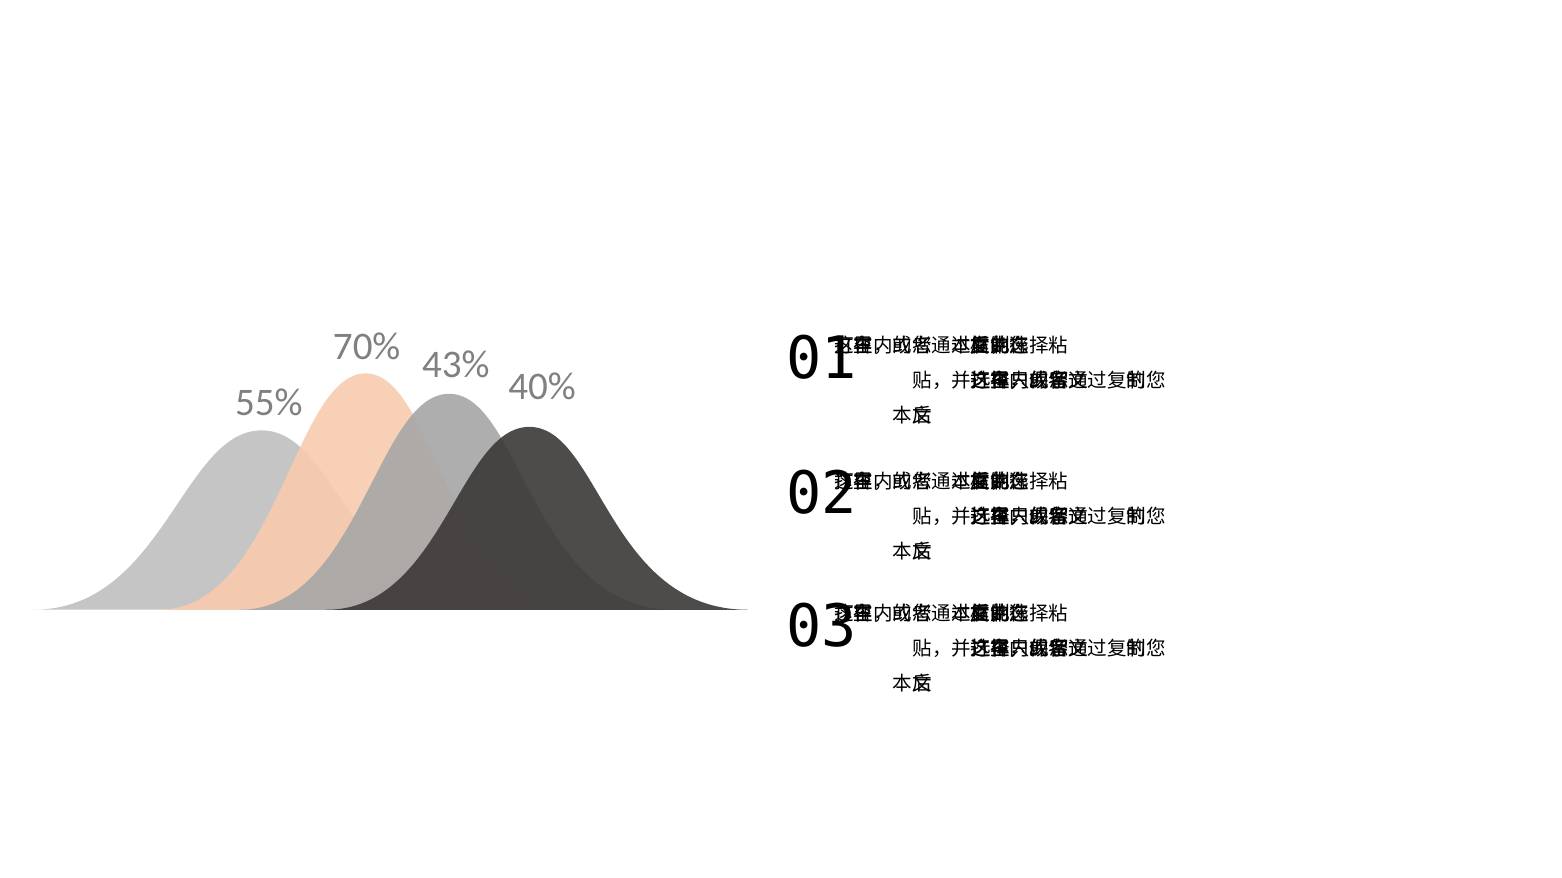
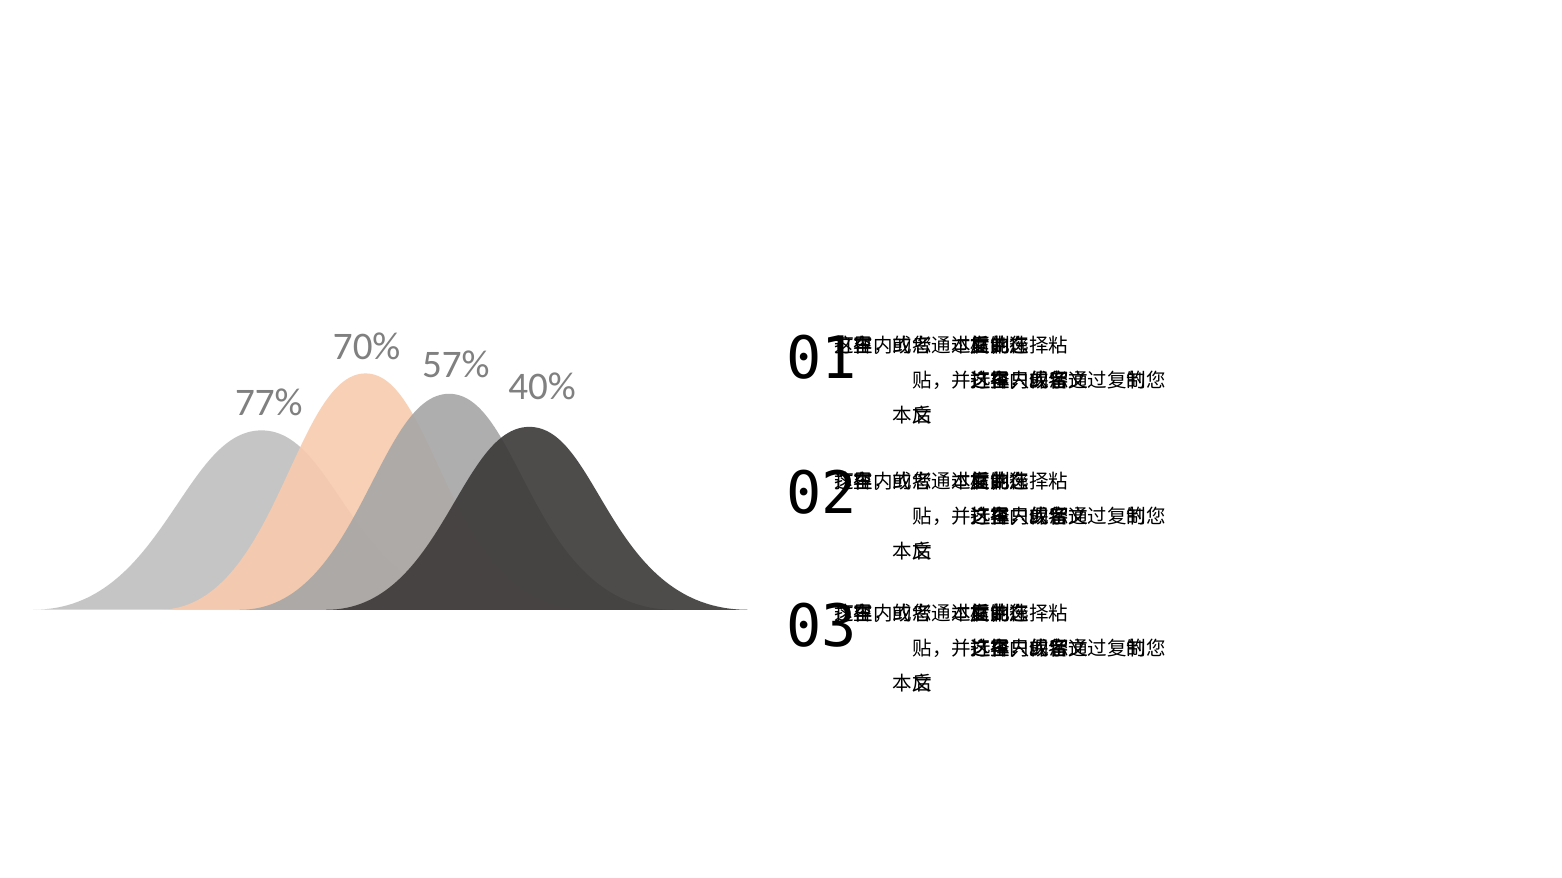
43%: 43% -> 57% (456, 365)
55%: 55% -> 77% (269, 403)
